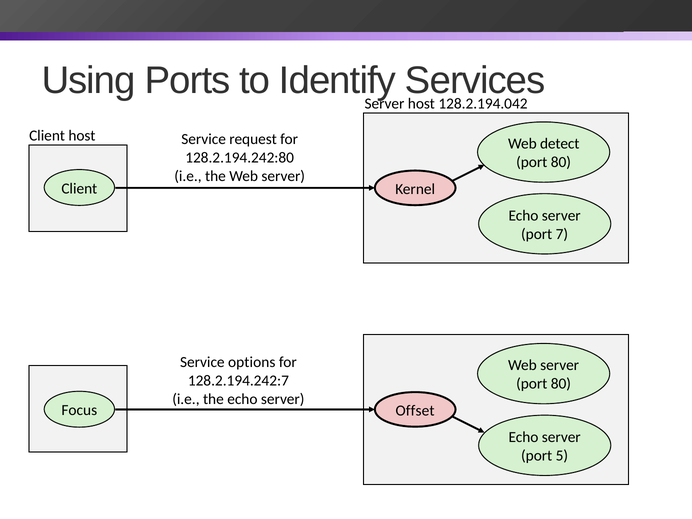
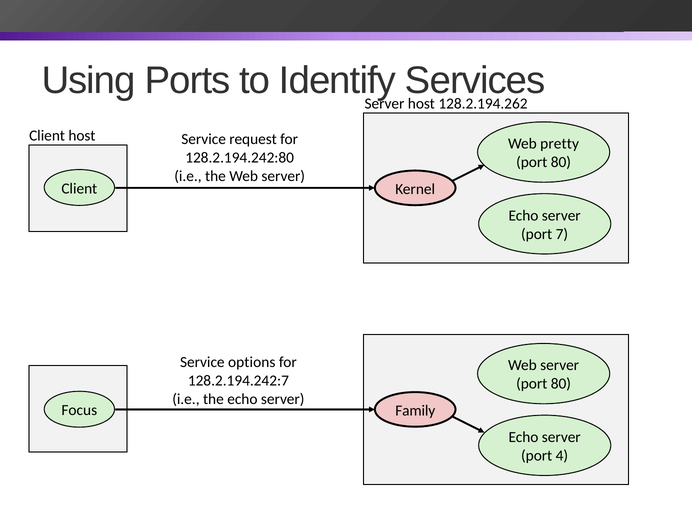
128.2.194.042: 128.2.194.042 -> 128.2.194.262 (483, 104)
detect: detect -> pretty (560, 144)
Offset: Offset -> Family (415, 410)
5: 5 -> 4 (562, 456)
